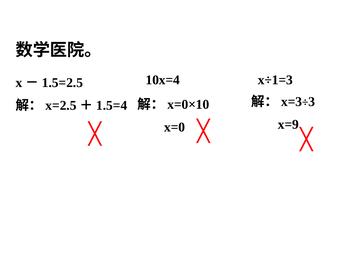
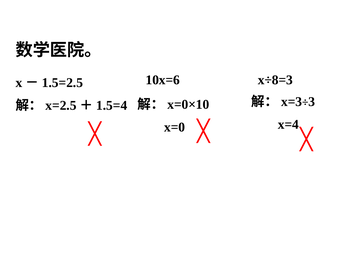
10x=4: 10x=4 -> 10x=6 (163, 80)
x÷1=3: x÷1=3 -> x÷8=3 (275, 80)
x=9: x=9 -> x=4 (288, 124)
